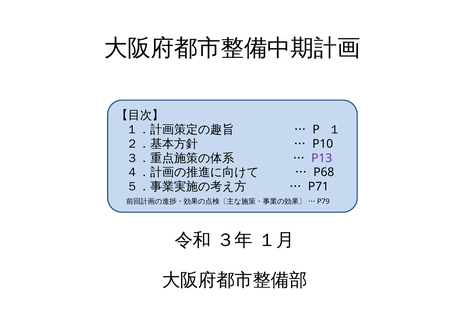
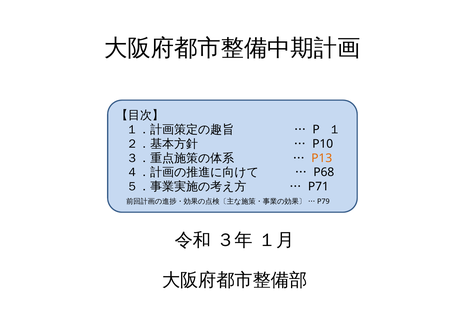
P13 colour: purple -> orange (322, 158)
